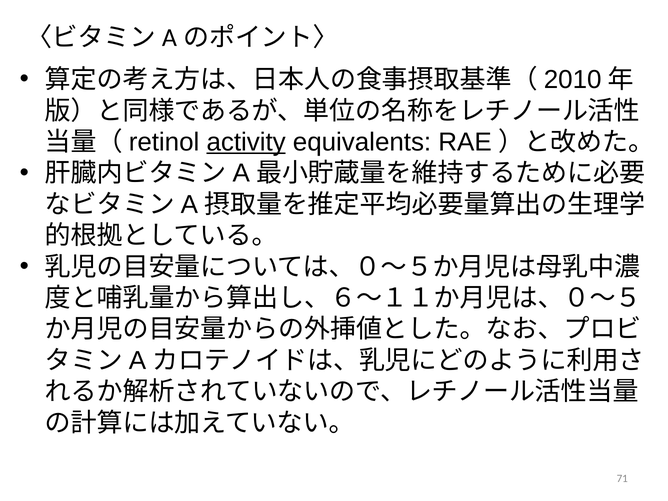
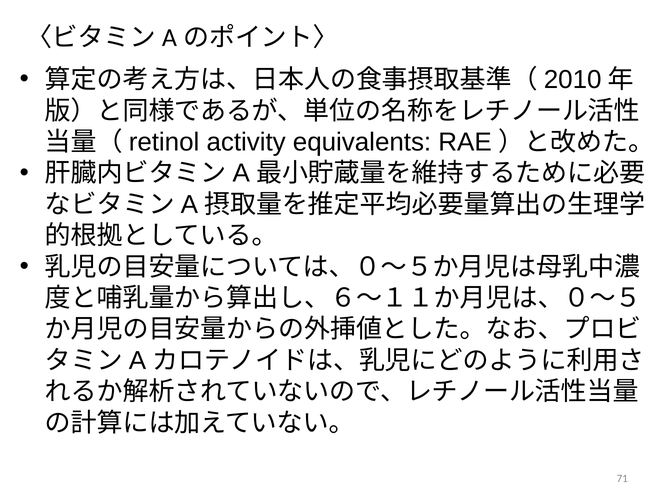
activity underline: present -> none (246, 142)
